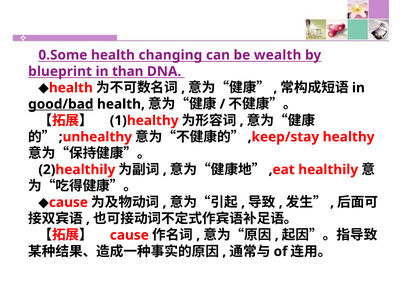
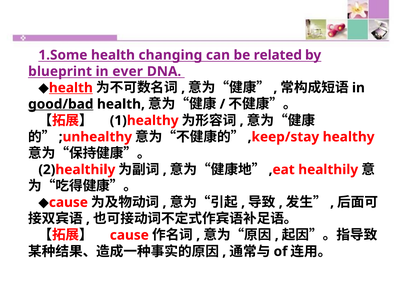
0.Some: 0.Some -> 1.Some (63, 55)
wealth: wealth -> related (278, 55)
than: than -> ever (128, 71)
health underline: none -> present (71, 88)
